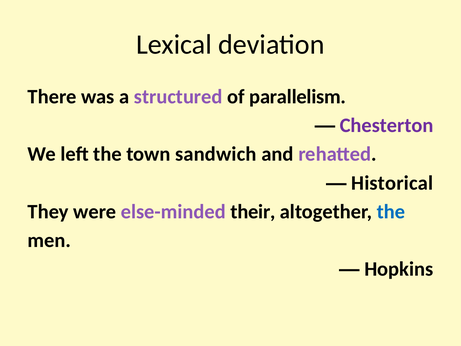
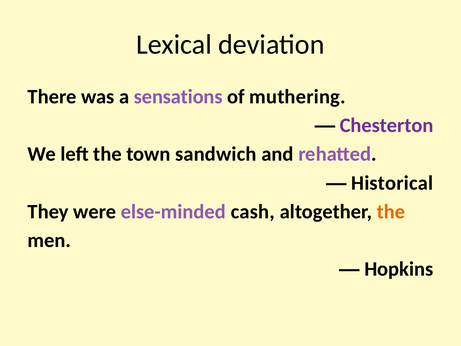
structured: structured -> sensations (178, 97)
parallelism: parallelism -> muthering (297, 97)
their: their -> cash (253, 211)
the colour: blue -> orange (391, 211)
